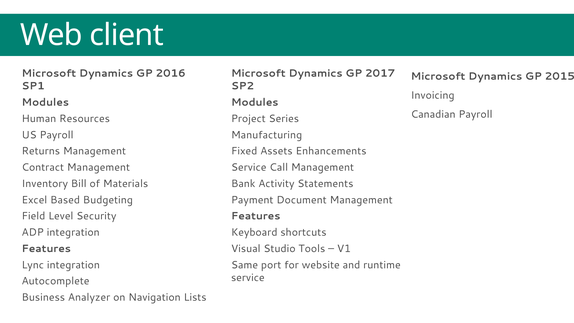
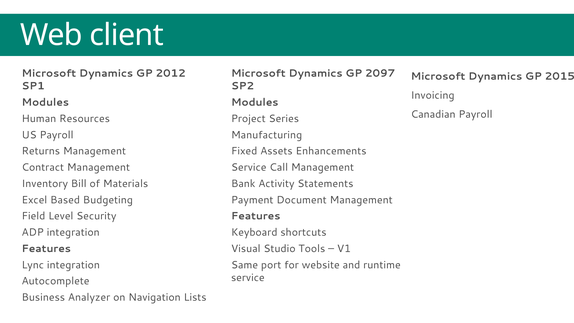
2016: 2016 -> 2012 (171, 73)
2017: 2017 -> 2097 (380, 73)
